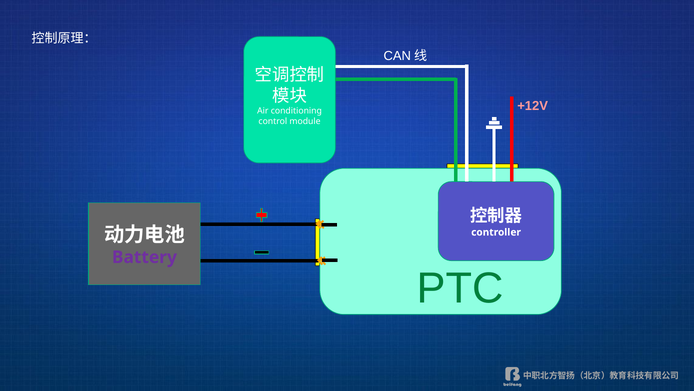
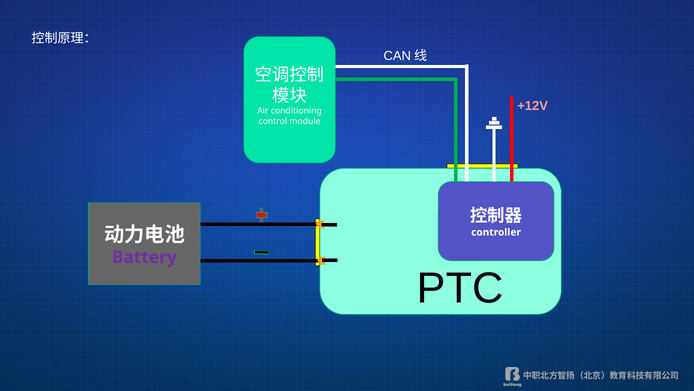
PTC colour: green -> black (460, 288)
